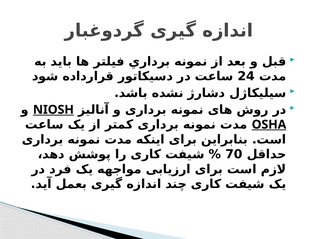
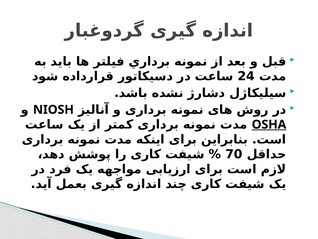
NIOSH underline: present -> none (53, 109)
